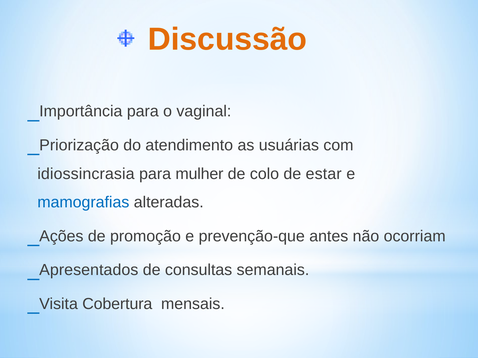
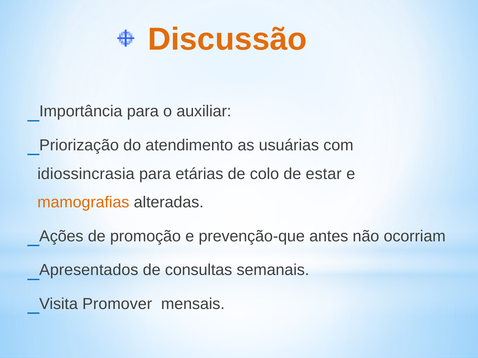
vaginal: vaginal -> auxiliar (204, 111)
mulher: mulher -> etárias (199, 174)
mamografias colour: blue -> orange (83, 203)
Cobertura: Cobertura -> Promover (117, 304)
